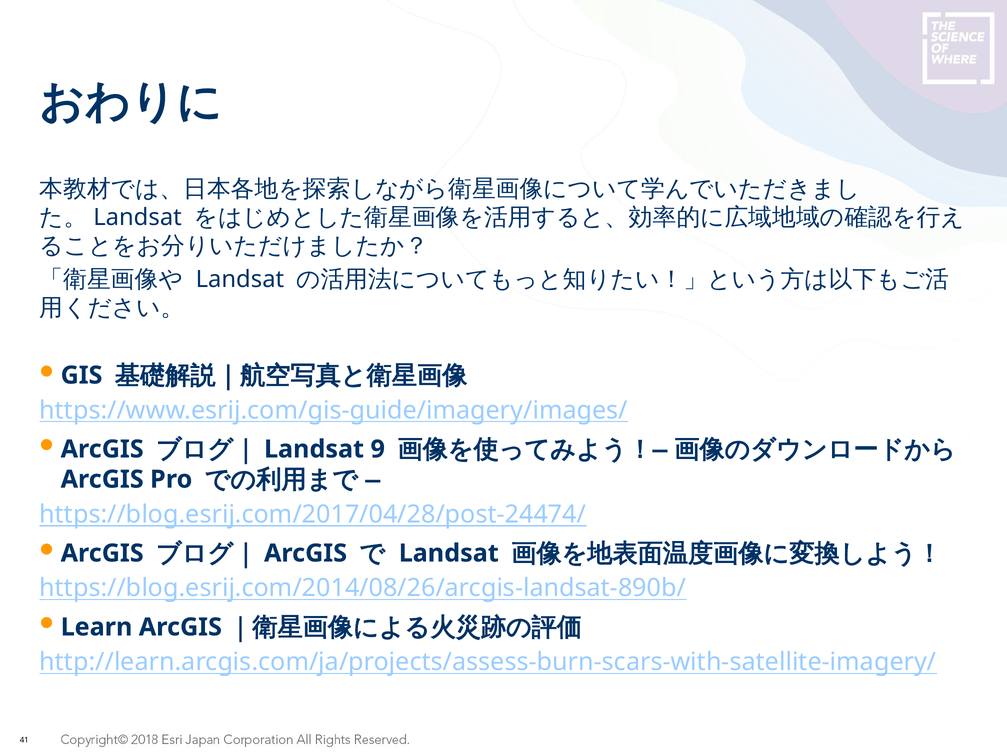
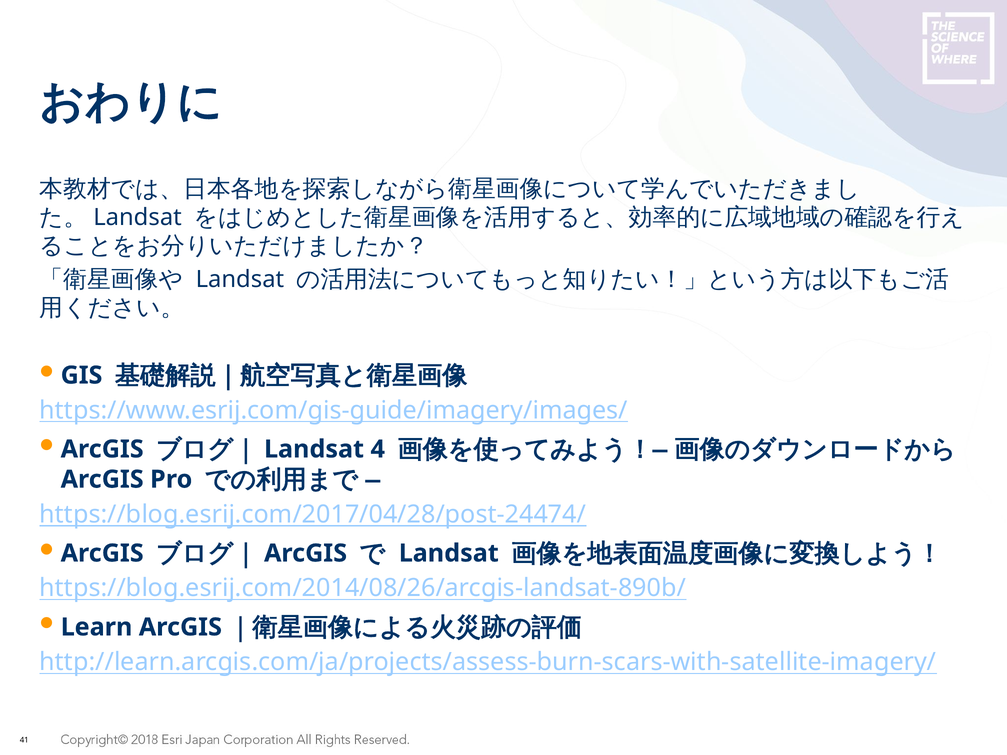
9: 9 -> 4 (378, 449)
